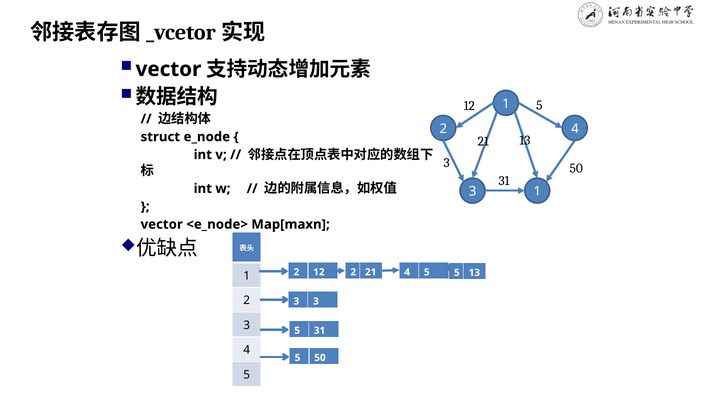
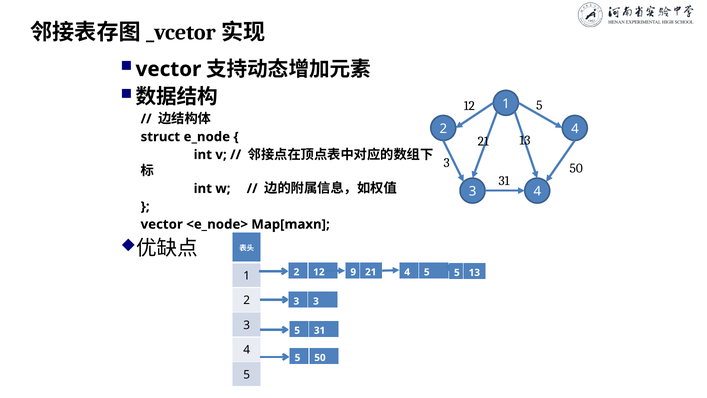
1: 1 -> 4 (537, 191)
12 2: 2 -> 9 (353, 272)
